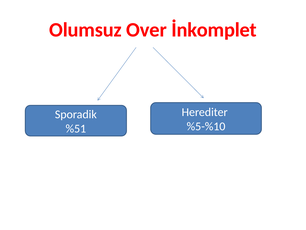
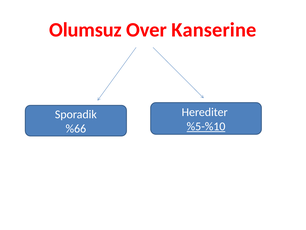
İnkomplet: İnkomplet -> Kanserine (214, 30)
%5-%10 underline: none -> present (206, 126)
%51: %51 -> %66 (76, 128)
